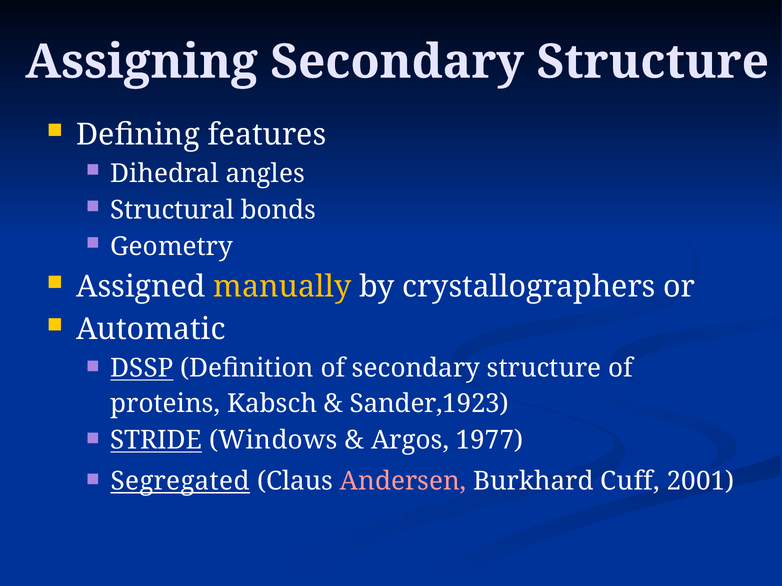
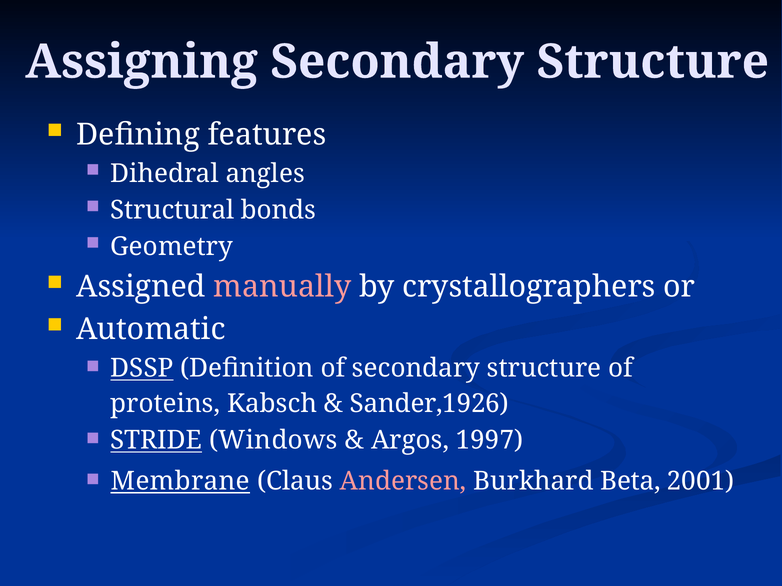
manually colour: yellow -> pink (282, 287)
Sander,1923: Sander,1923 -> Sander,1926 (429, 404)
1977: 1977 -> 1997 (489, 441)
Segregated: Segregated -> Membrane (180, 481)
Cuff: Cuff -> Beta (630, 481)
